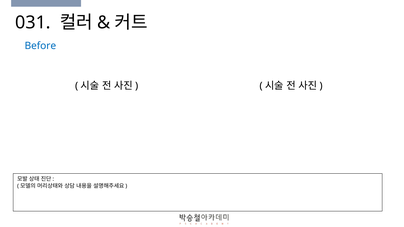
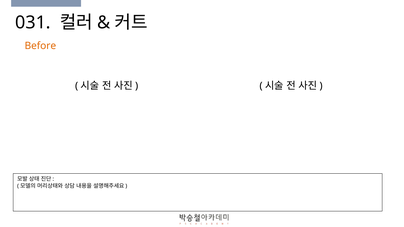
Before colour: blue -> orange (40, 46)
